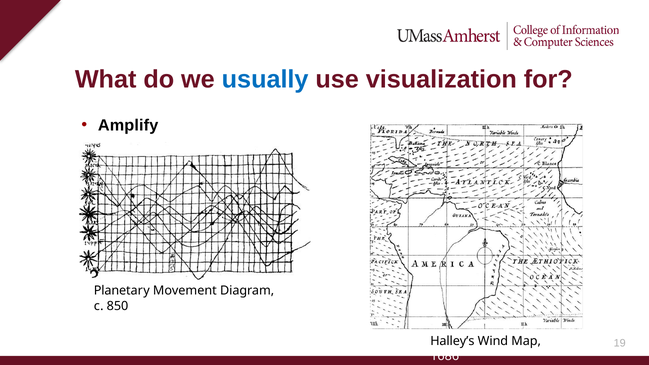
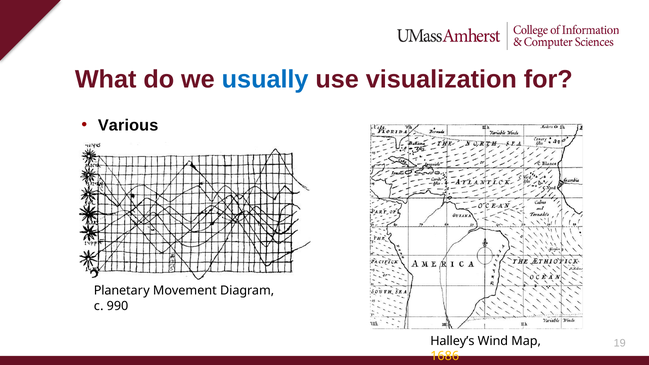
Amplify: Amplify -> Various (128, 125)
850: 850 -> 990 (118, 306)
1686 colour: white -> yellow (445, 356)
